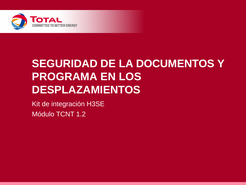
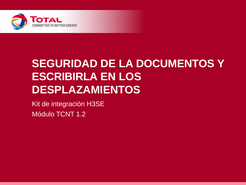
PROGRAMA: PROGRAMA -> ESCRIBIRLA (65, 77)
